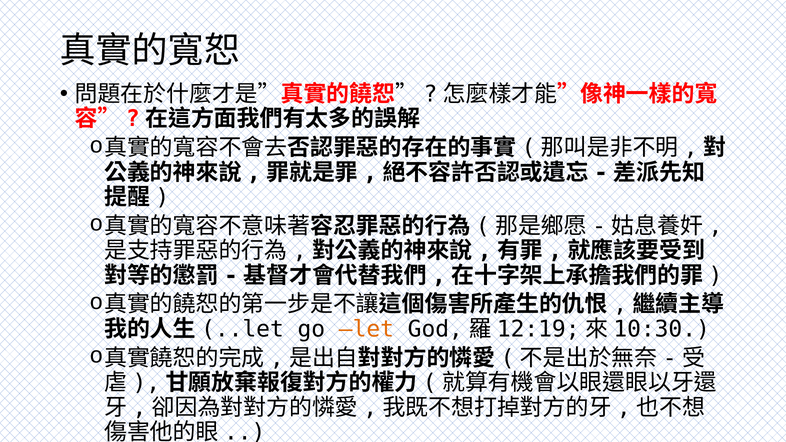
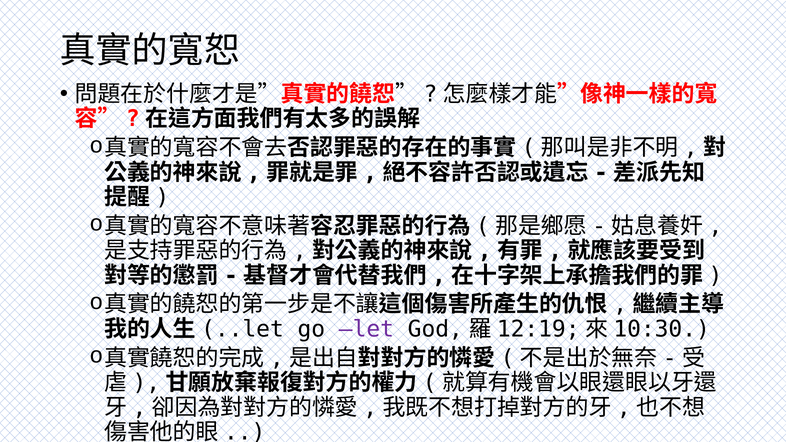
let colour: orange -> purple (366, 329)
